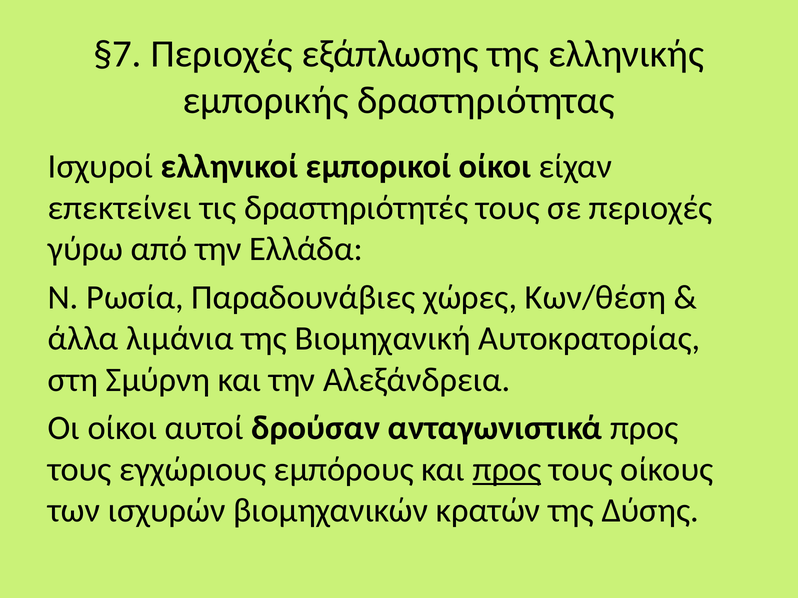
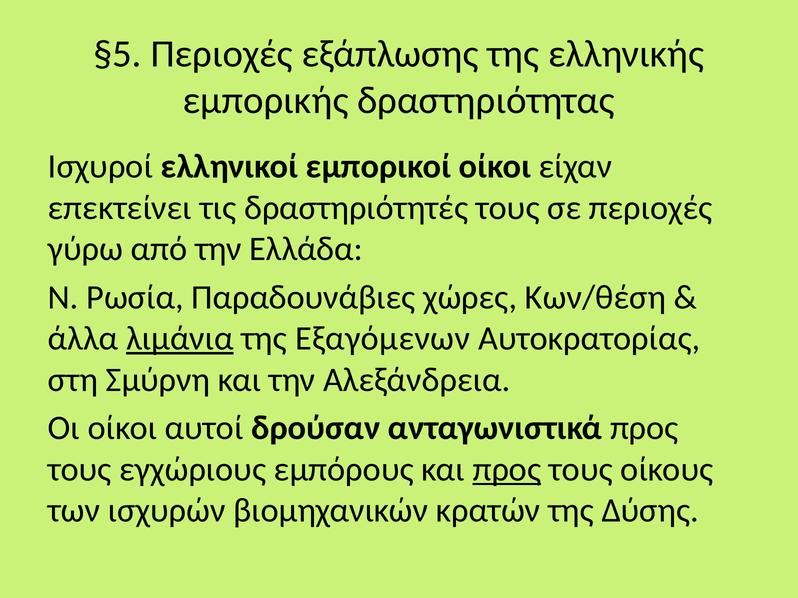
§7: §7 -> §5 (117, 54)
λιμάνια underline: none -> present (180, 339)
Βιομηχανική: Βιομηχανική -> Εξαγόμενων (382, 339)
